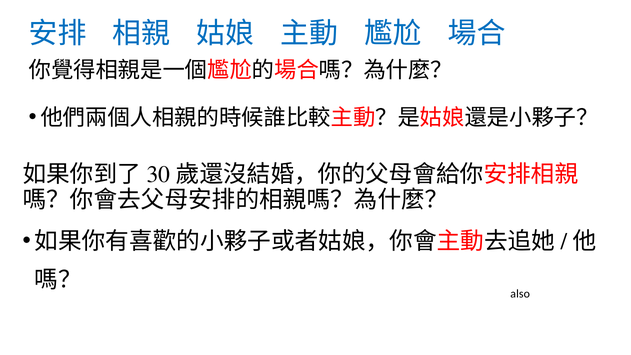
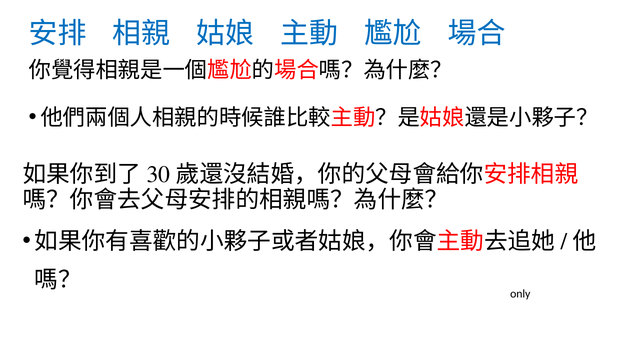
also: also -> only (520, 294)
